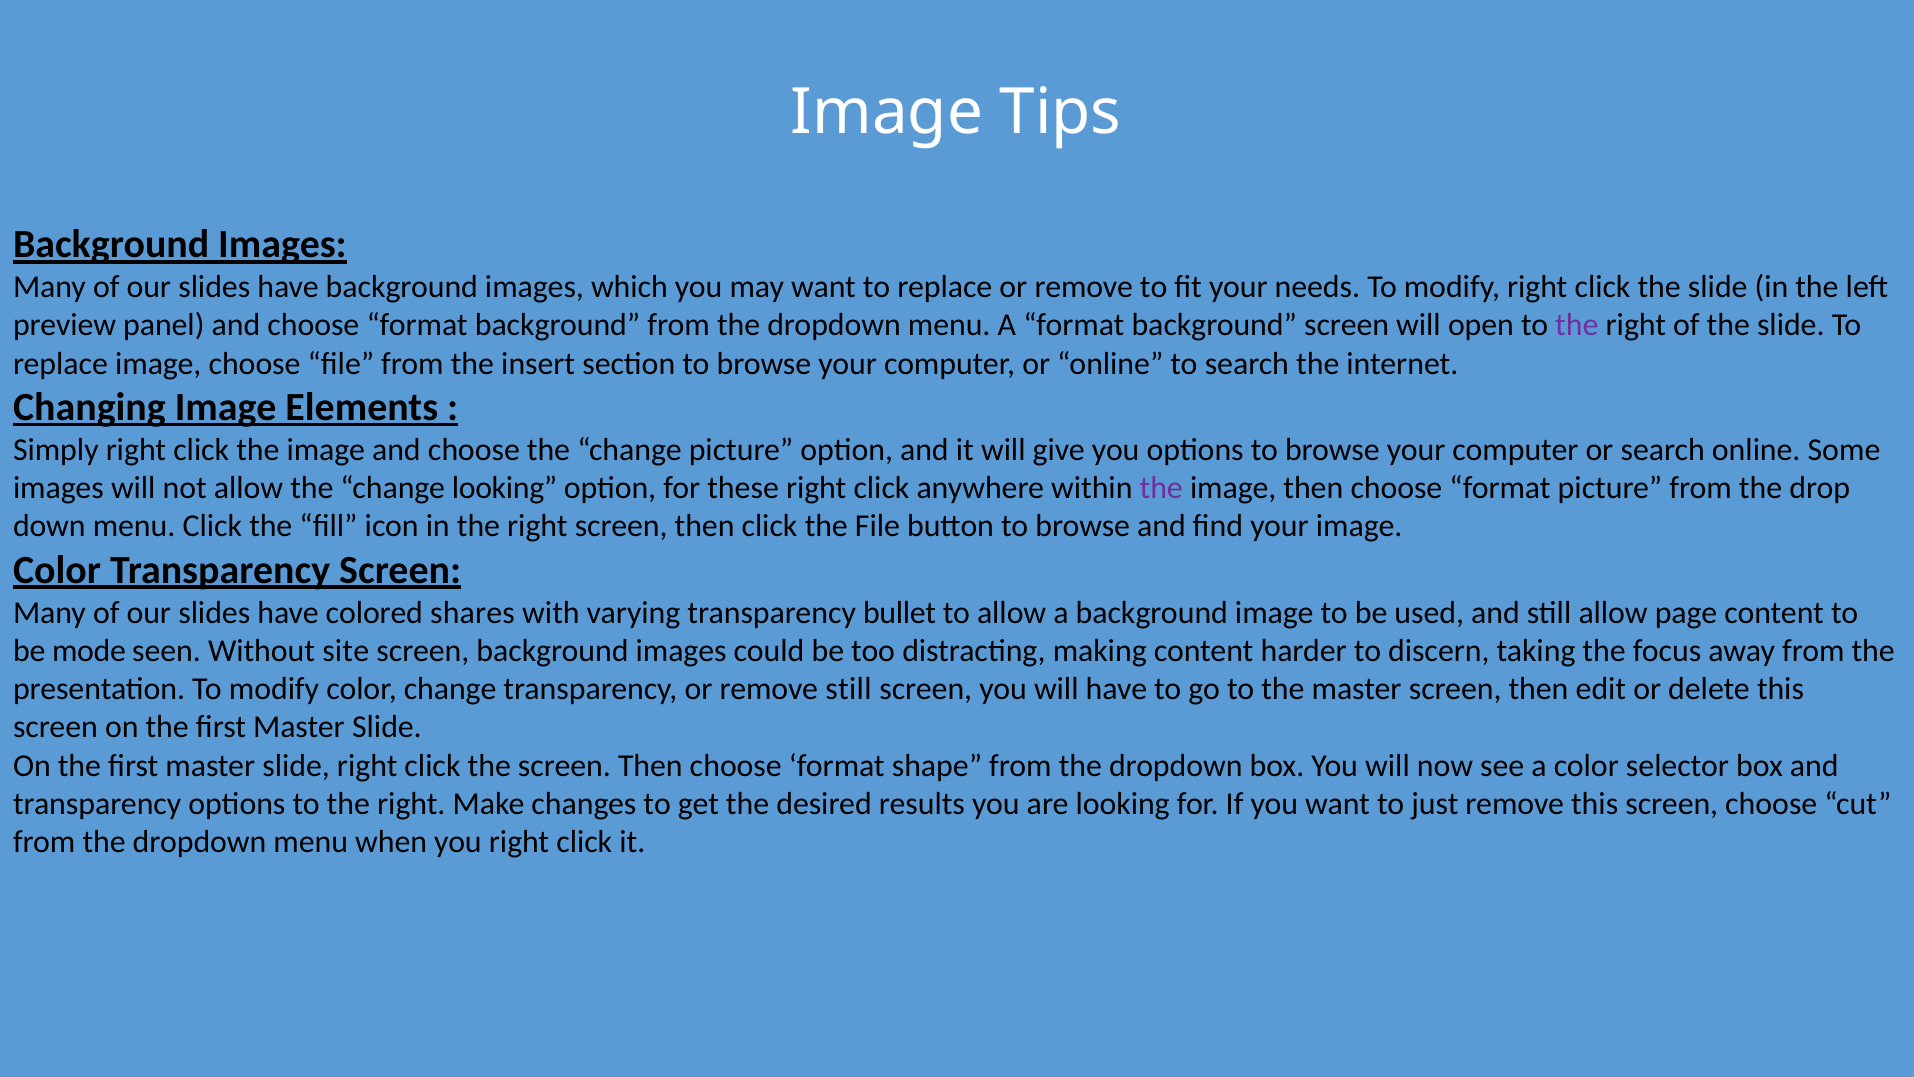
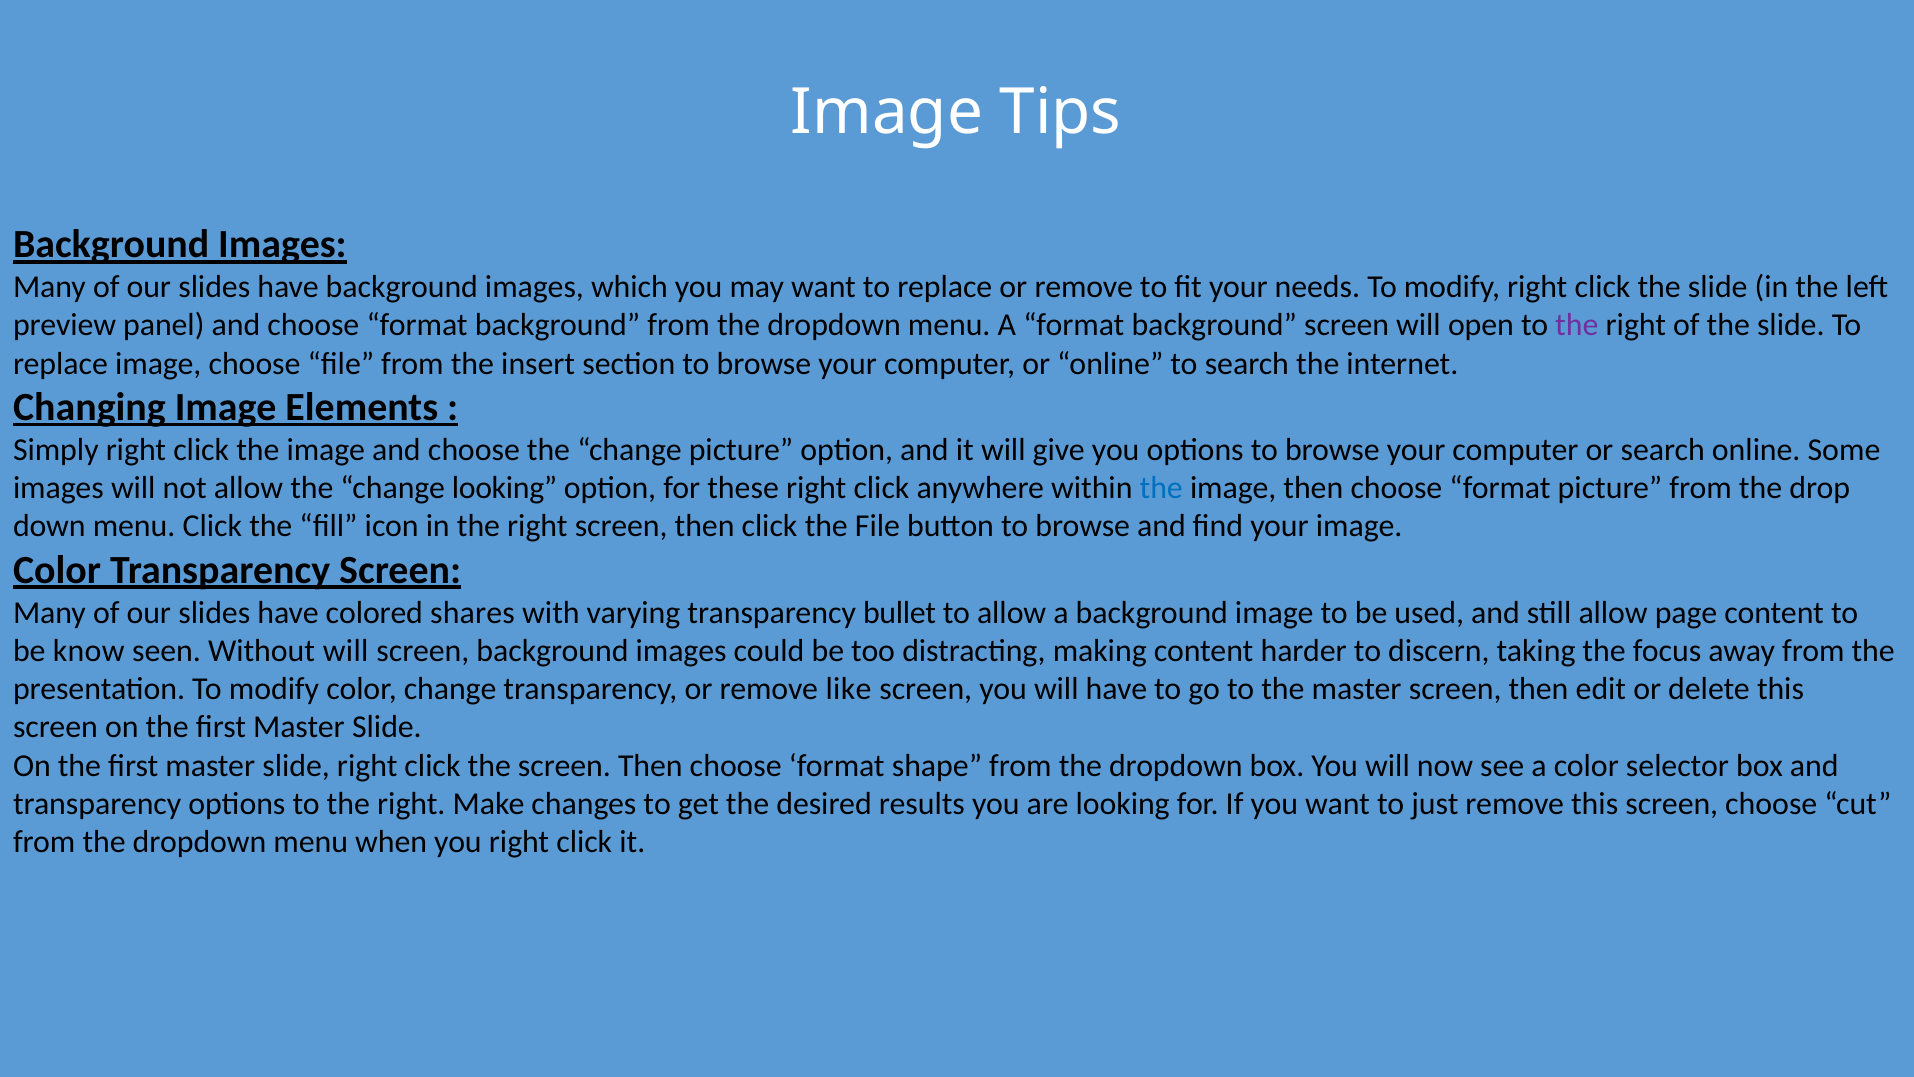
the colour: purple -> blue (1161, 488)
mode: mode -> know (89, 651)
Without site: site -> will (346, 651)
remove still: still -> like (849, 689)
